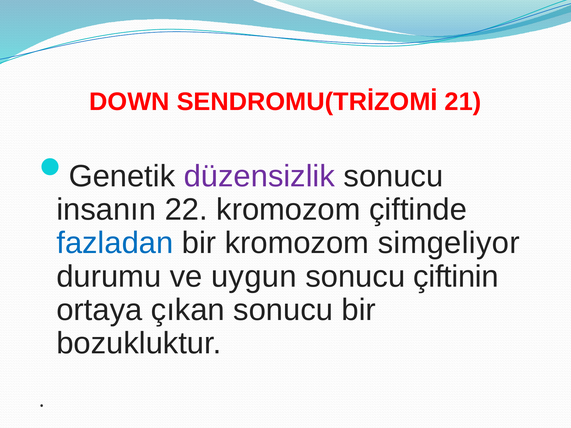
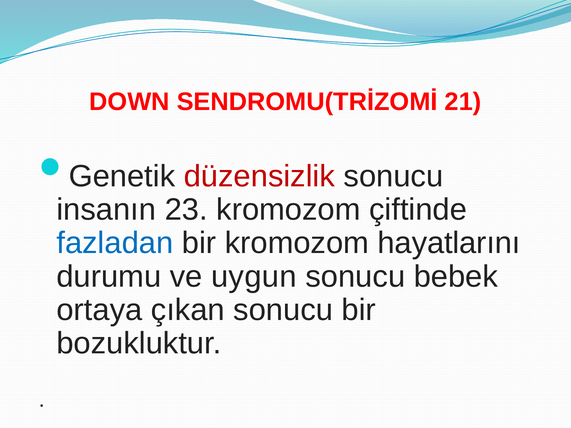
düzensizlik colour: purple -> red (259, 176)
22: 22 -> 23 (186, 210)
simgeliyor: simgeliyor -> hayatlarını (449, 243)
çiftinin: çiftinin -> bebek (456, 277)
